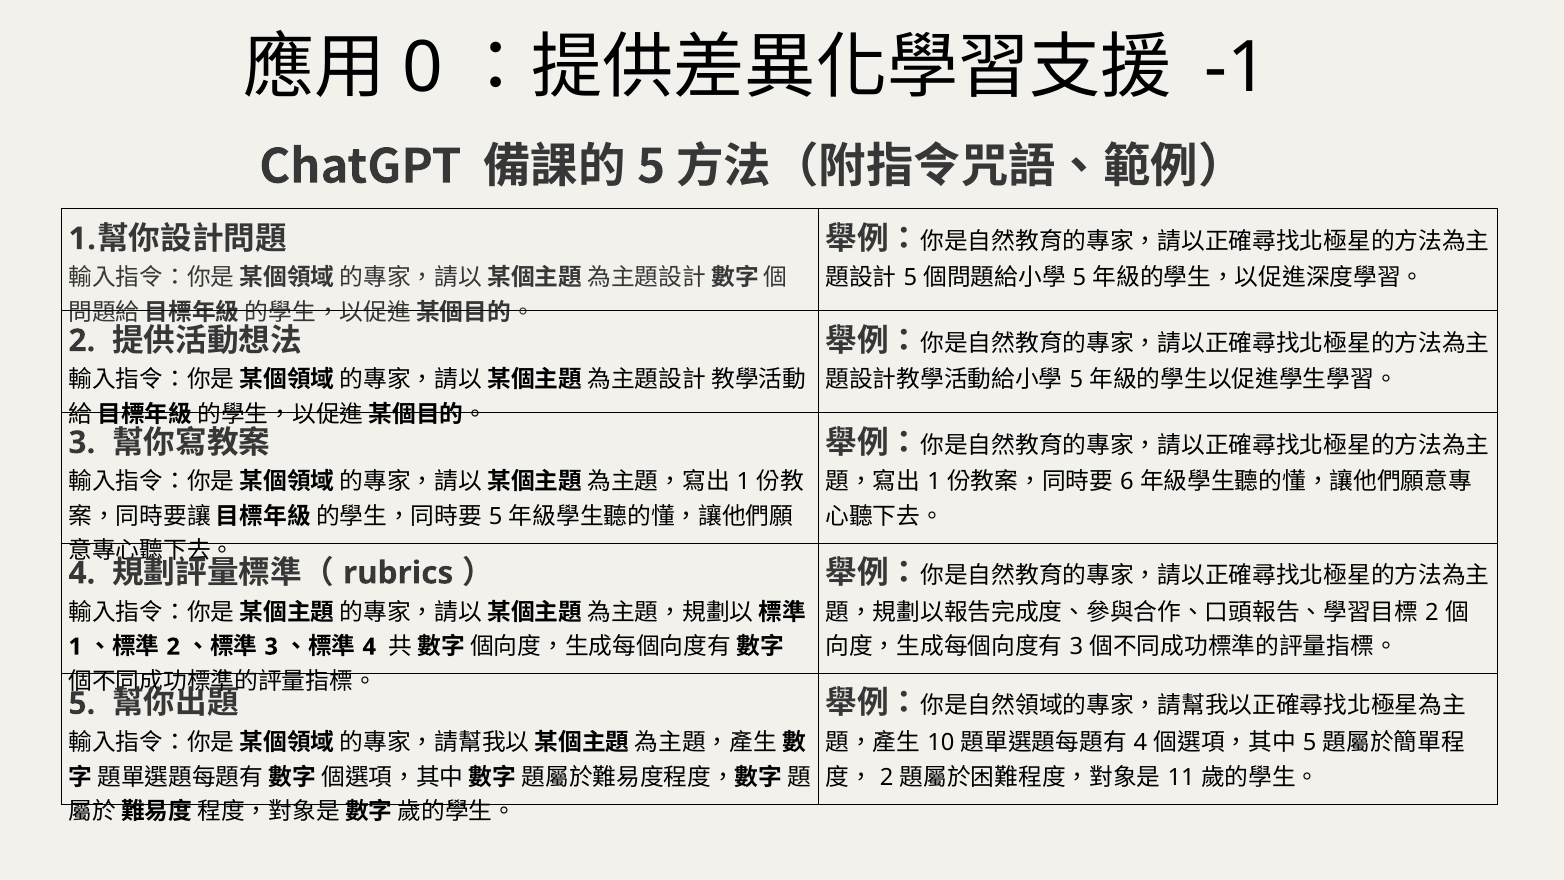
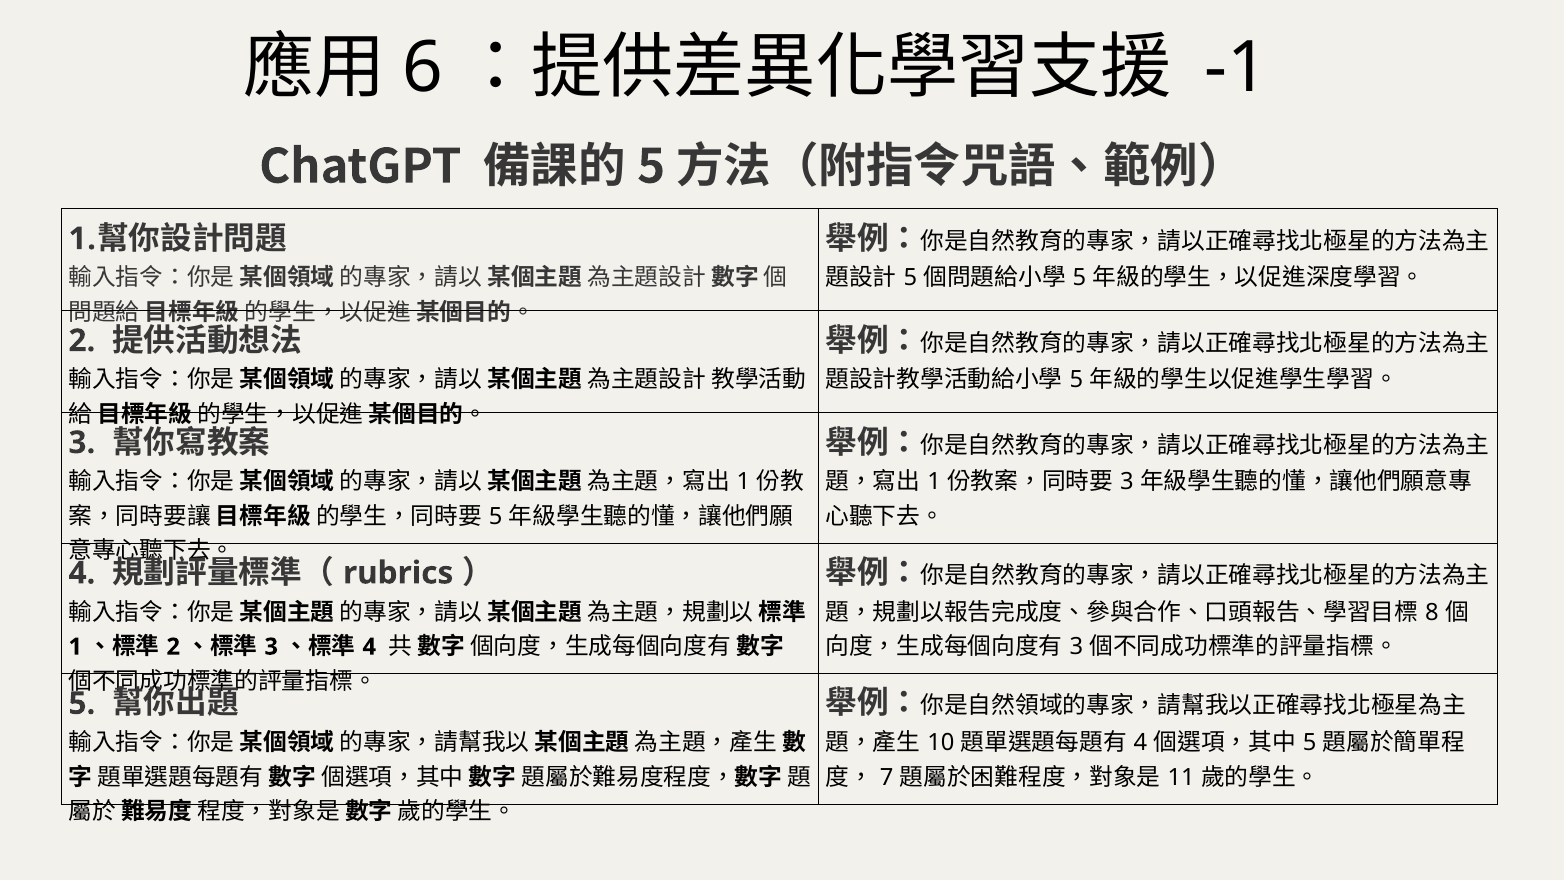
0: 0 -> 6 (423, 69)
6: 6 -> 3 (1127, 482)
2: 2 -> 8 (1432, 613)
2: 2 -> 7 (887, 777)
